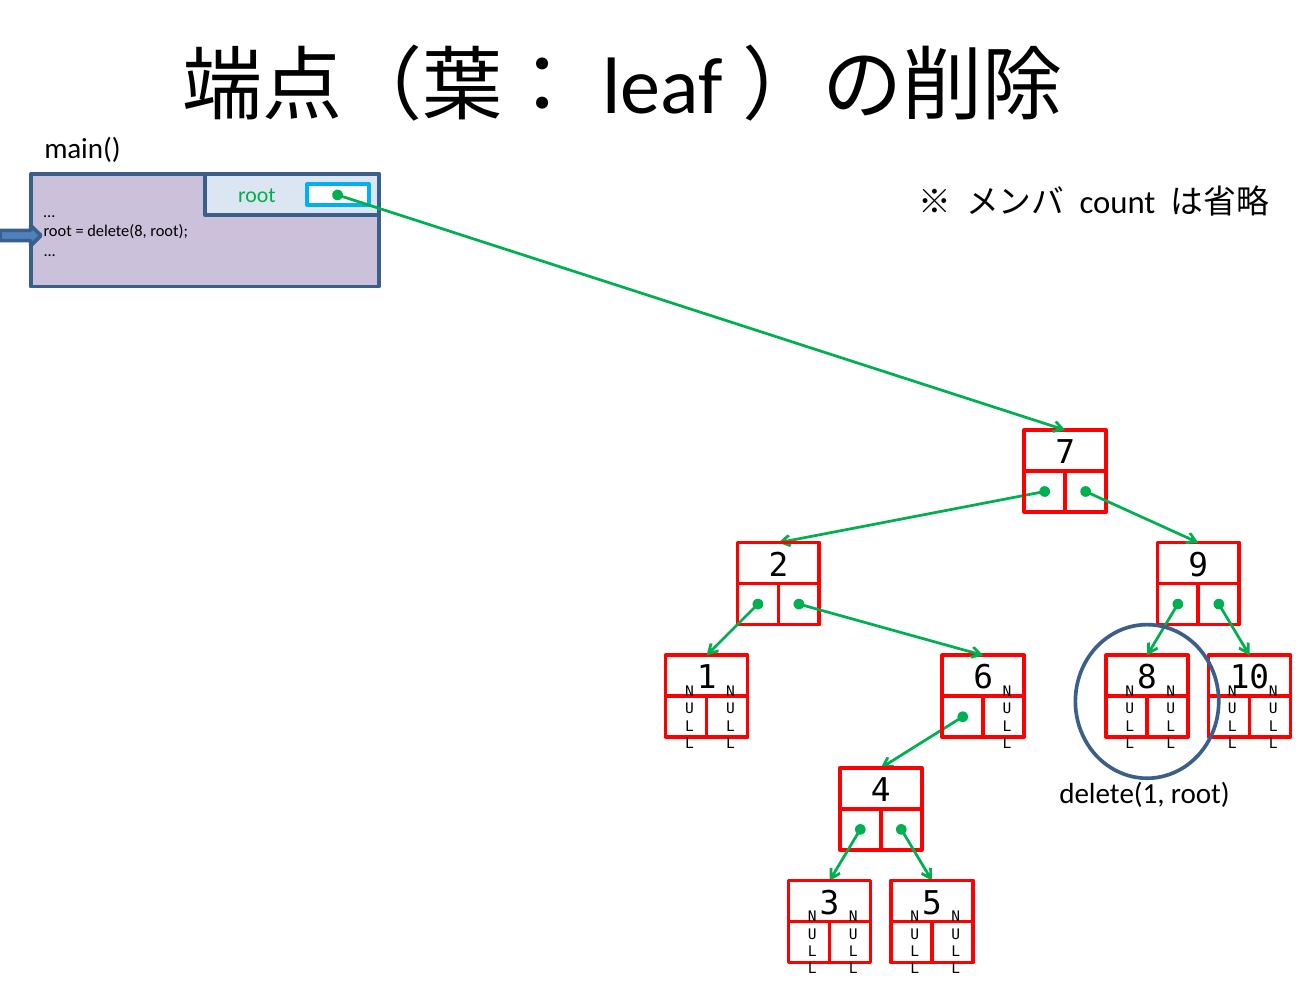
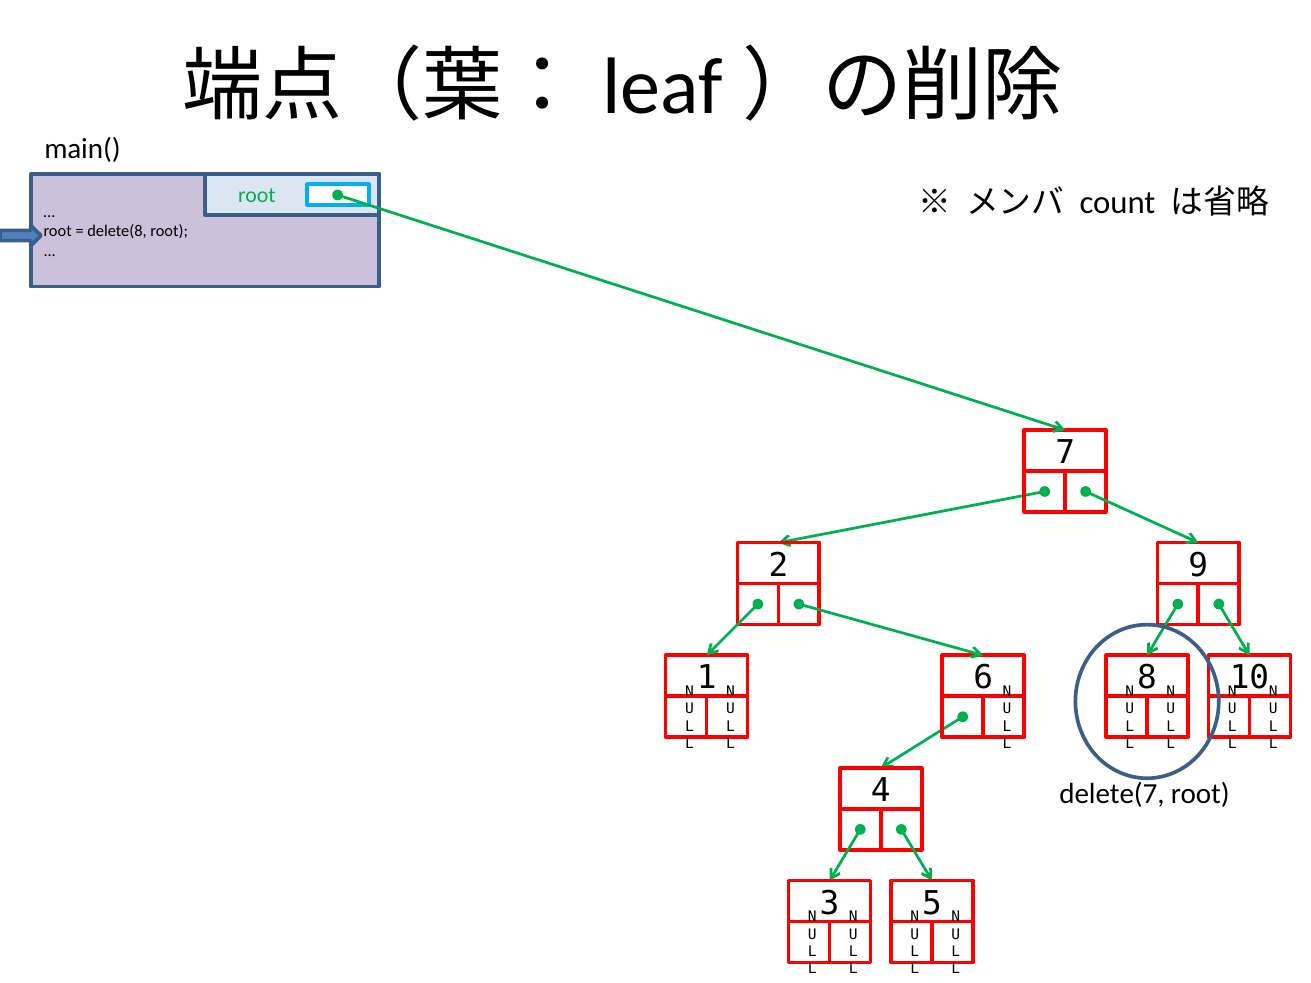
delete(1: delete(1 -> delete(7 (1112, 794)
